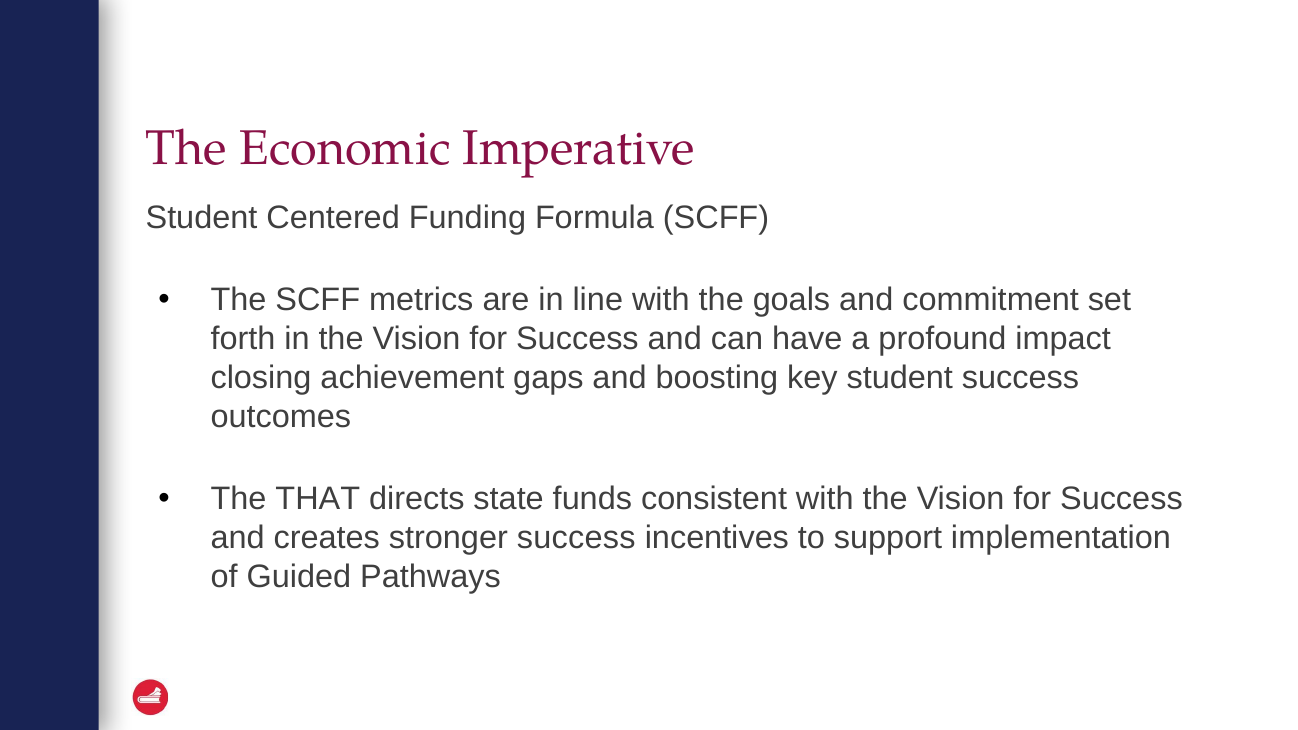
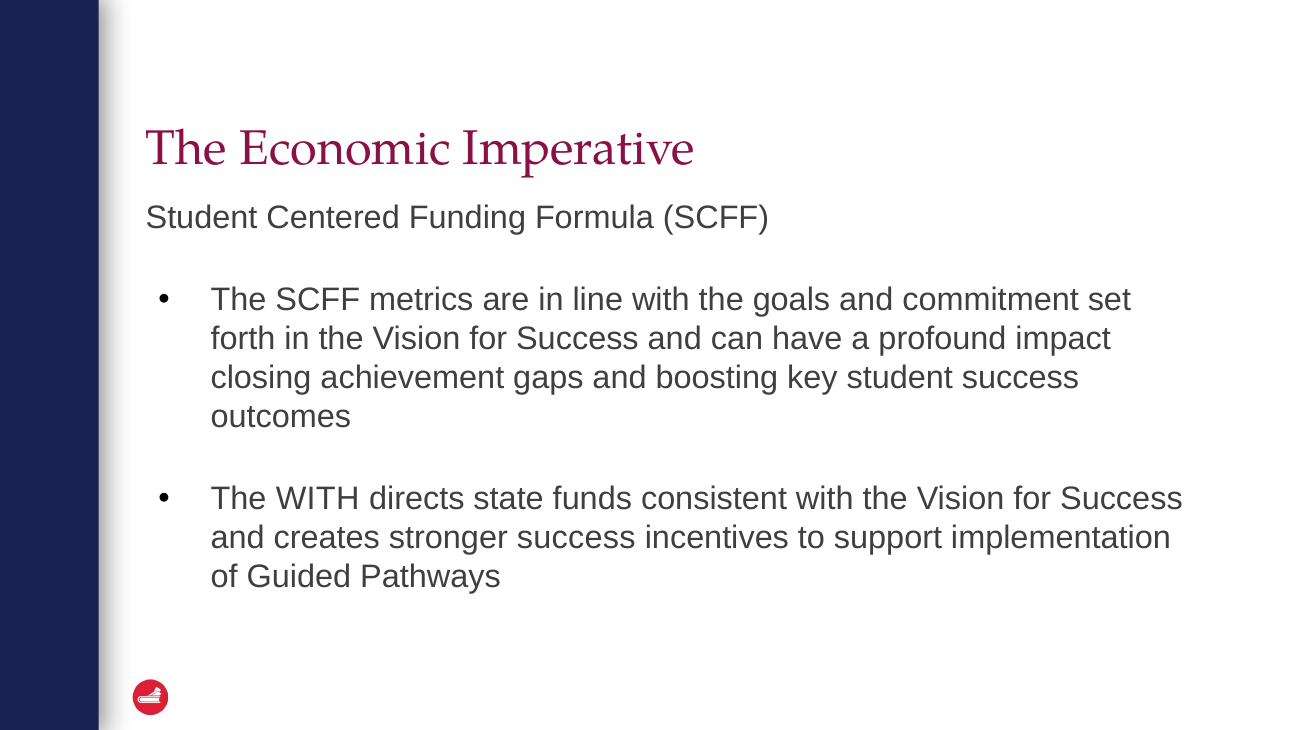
The THAT: THAT -> WITH (318, 499)
